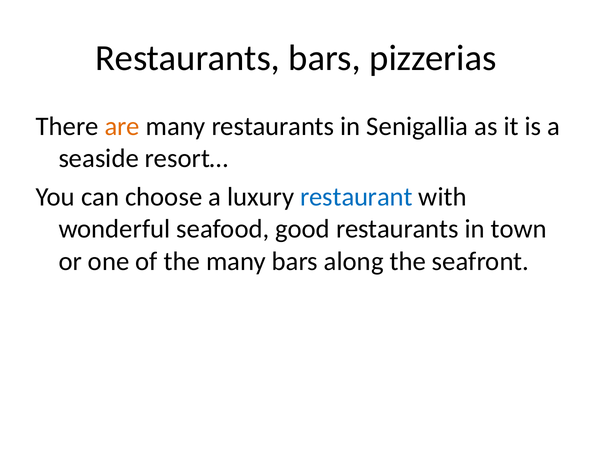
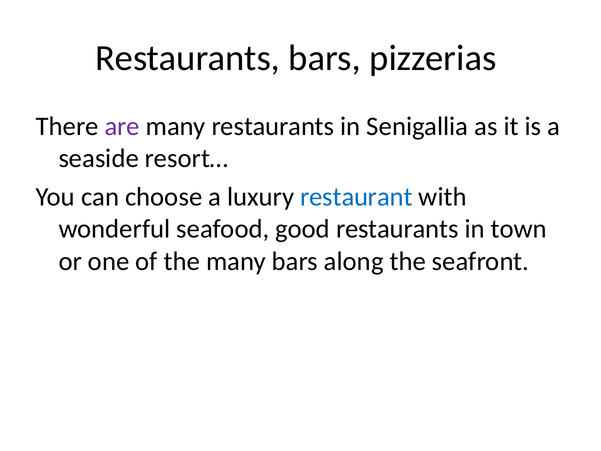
are colour: orange -> purple (122, 126)
